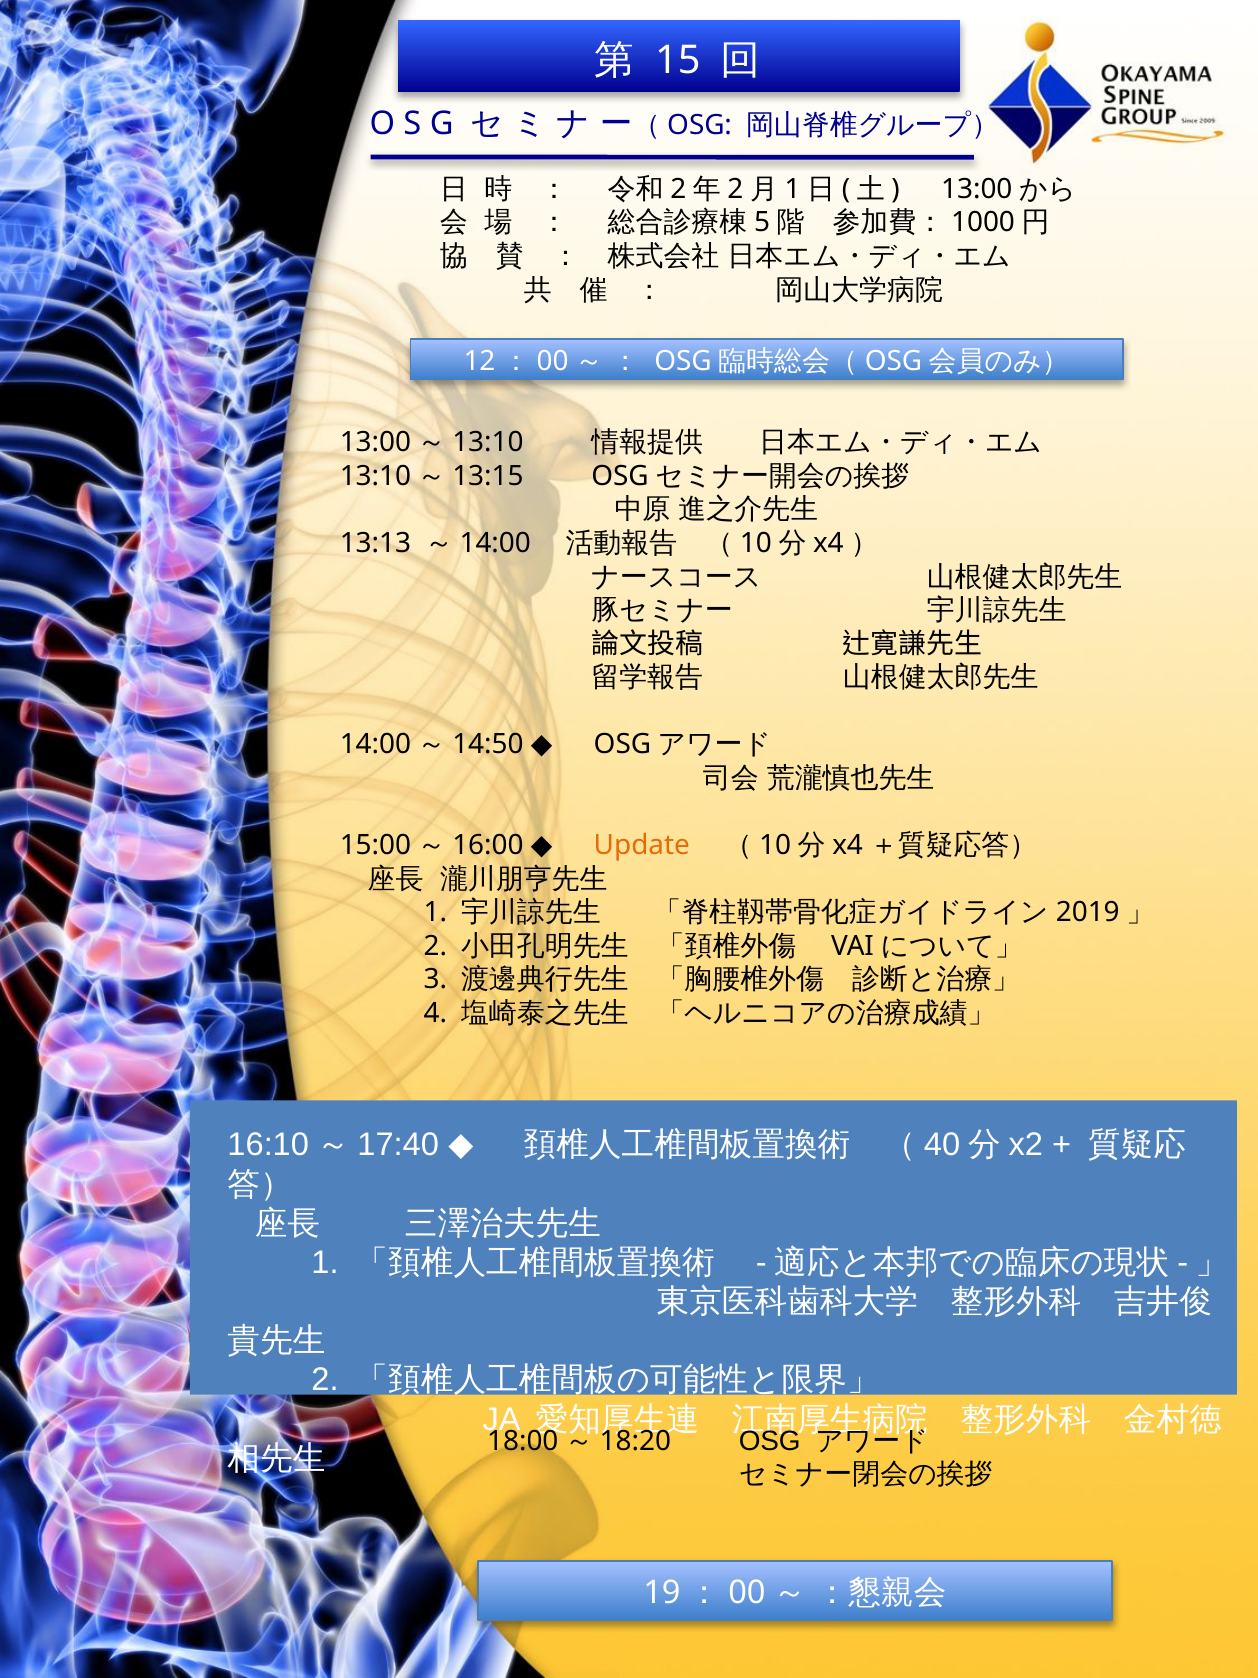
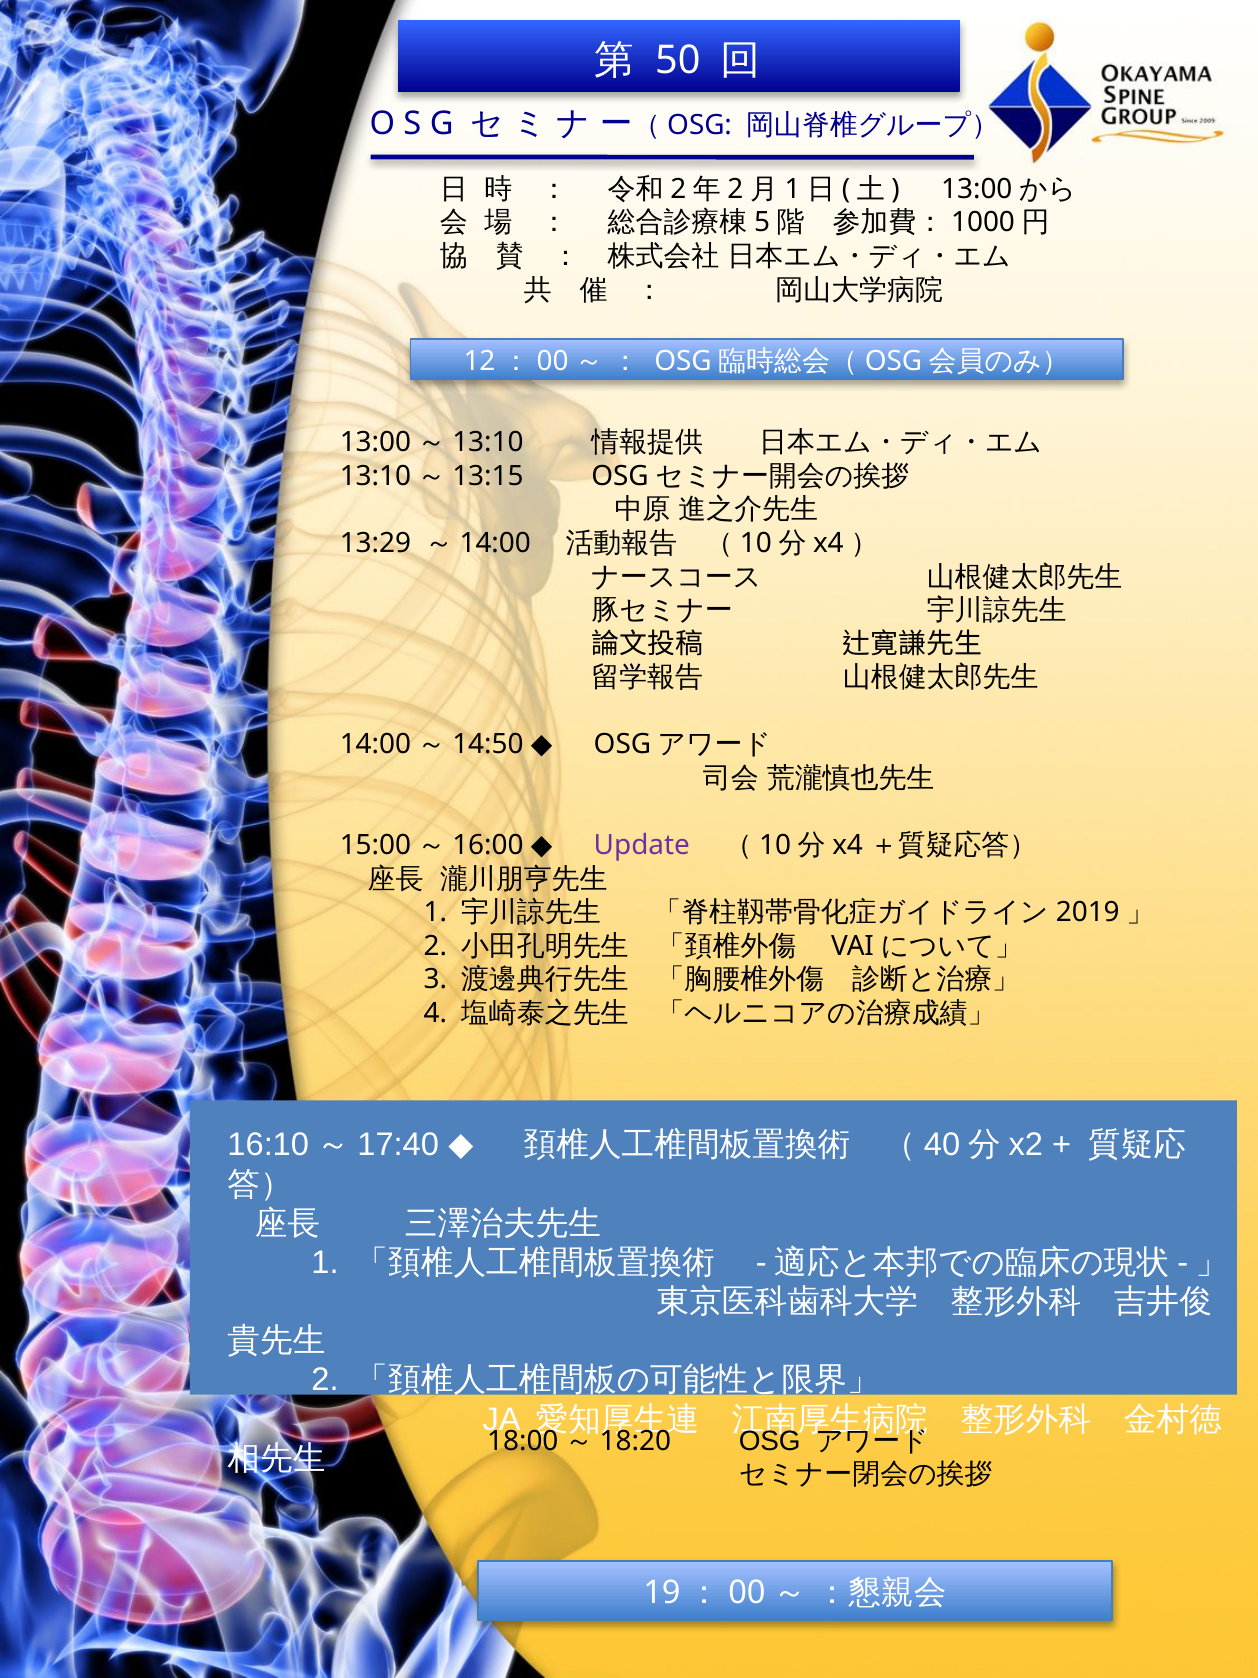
15: 15 -> 50 (678, 61)
13:13: 13:13 -> 13:29 (375, 543)
Update colour: orange -> purple (642, 845)
